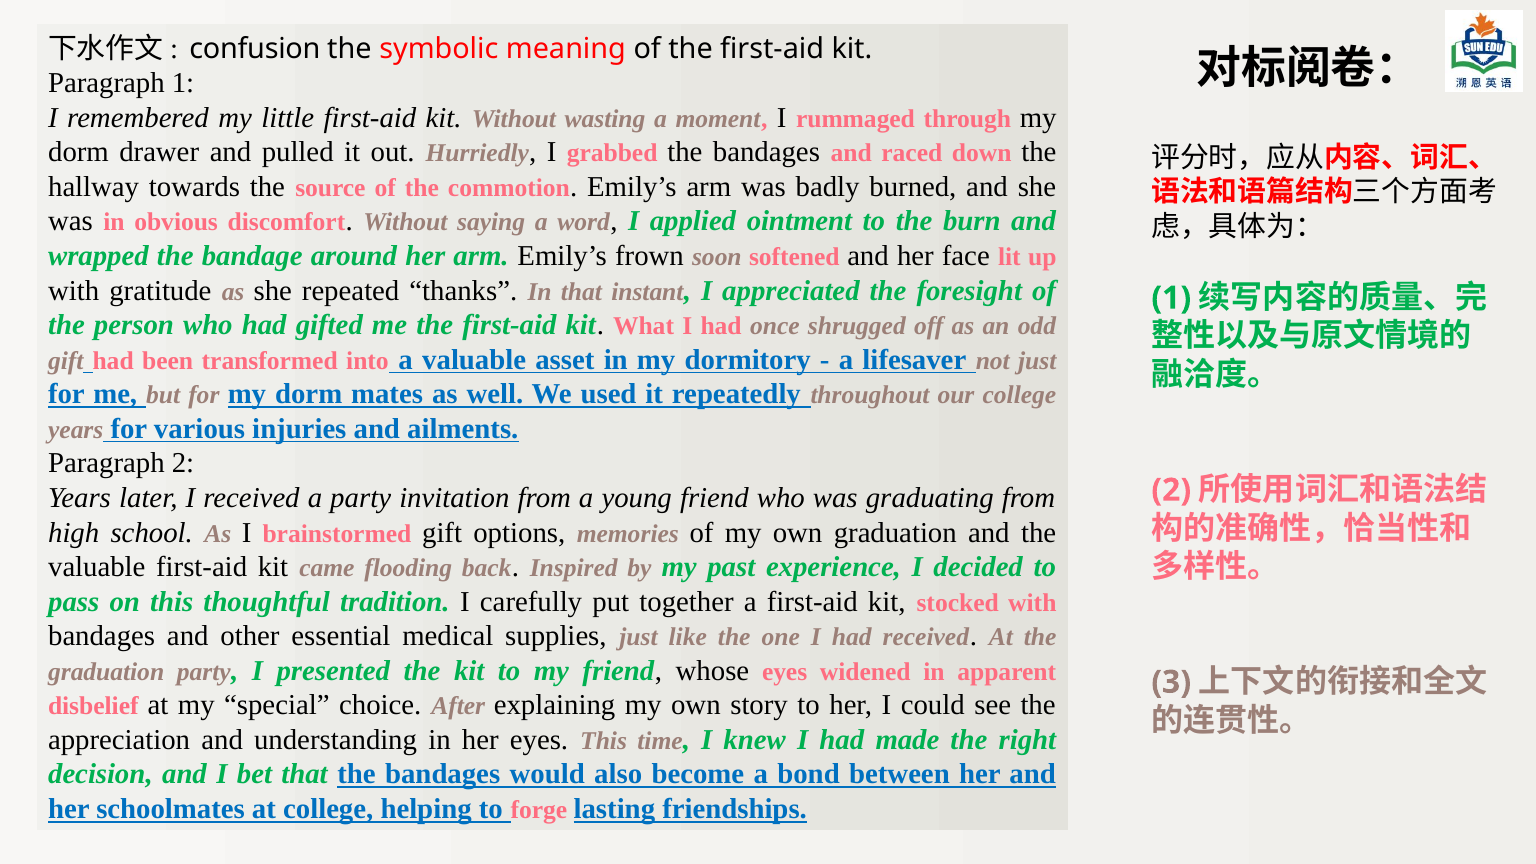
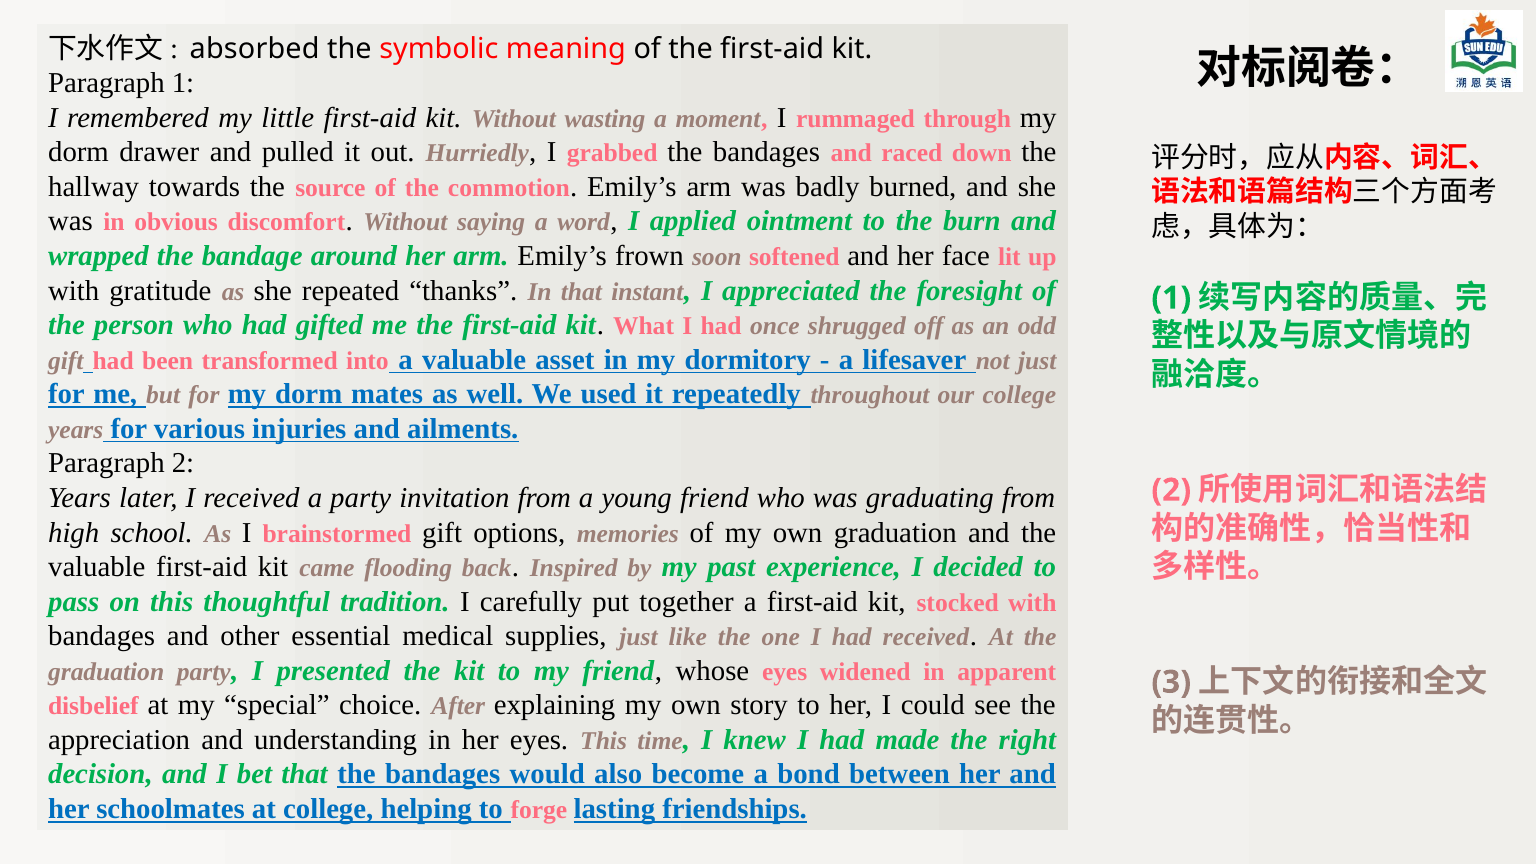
confusion: confusion -> absorbed (255, 49)
